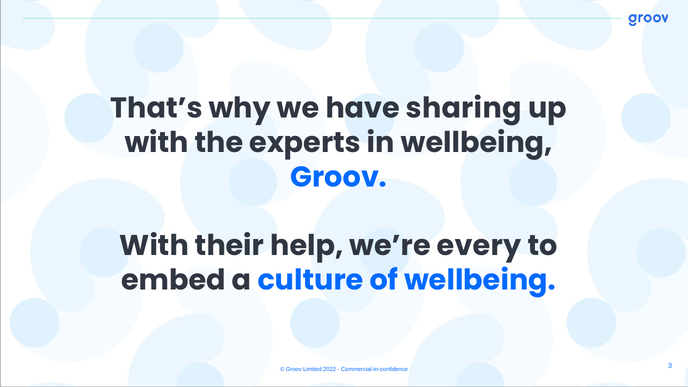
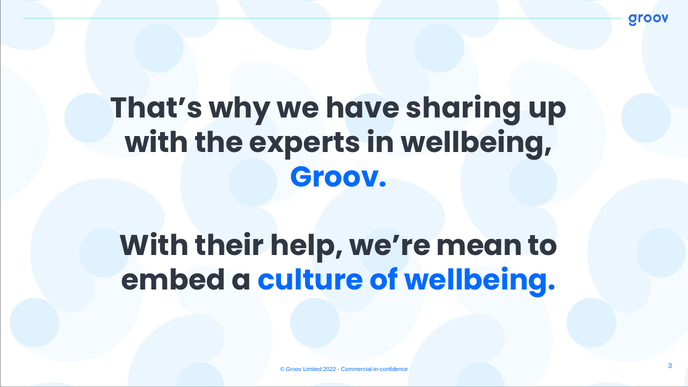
every: every -> mean (479, 246)
